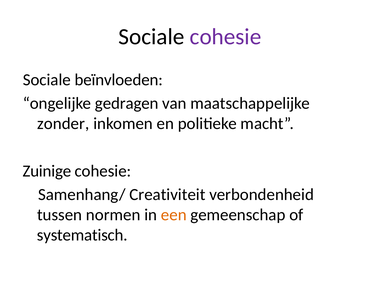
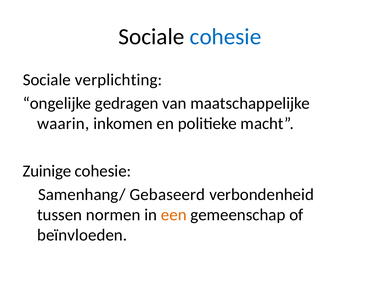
cohesie colour: purple -> blue (226, 37)
beïnvloeden: beïnvloeden -> verplichting (119, 80)
zonder: zonder -> waarin (63, 124)
Creativiteit: Creativiteit -> Gebaseerd (167, 195)
systematisch: systematisch -> beïnvloeden (82, 235)
